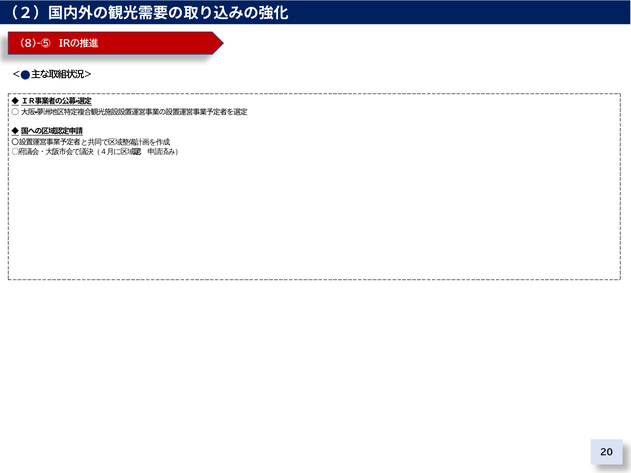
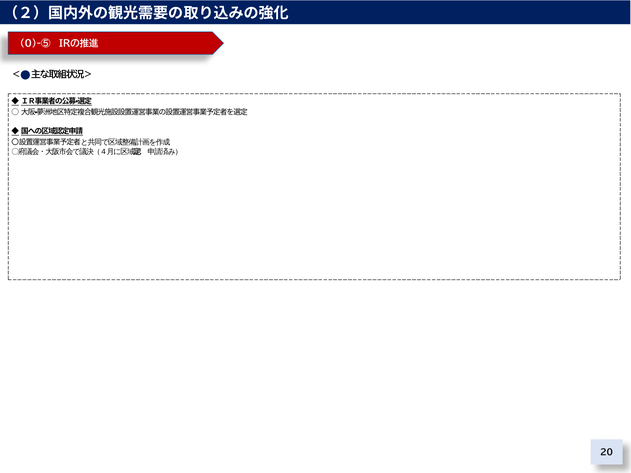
8)-⑤: 8)-⑤ -> 0)-⑤ (35, 44)
